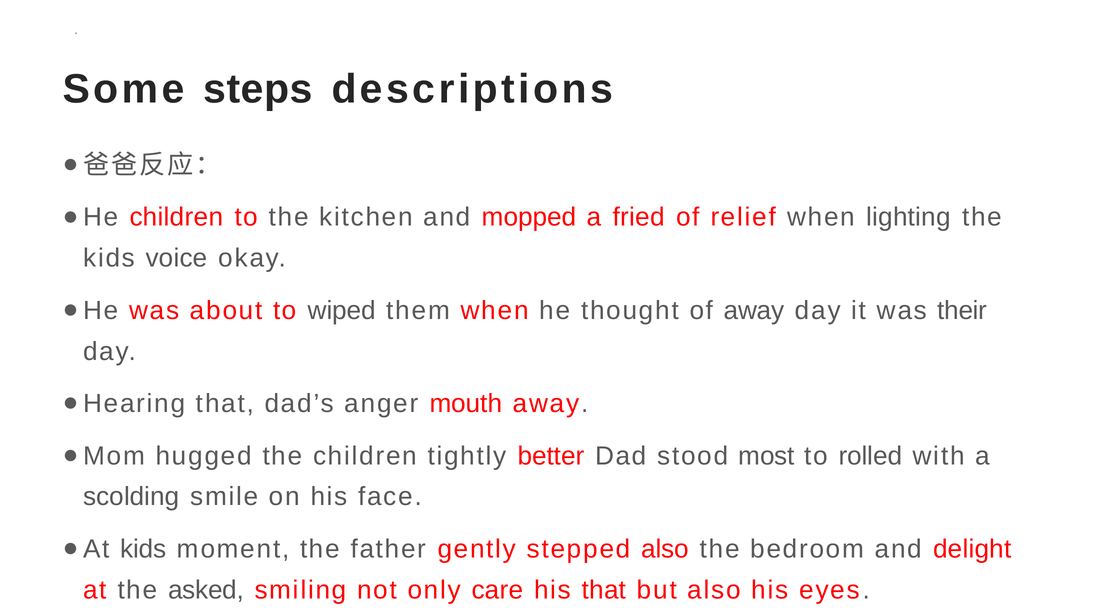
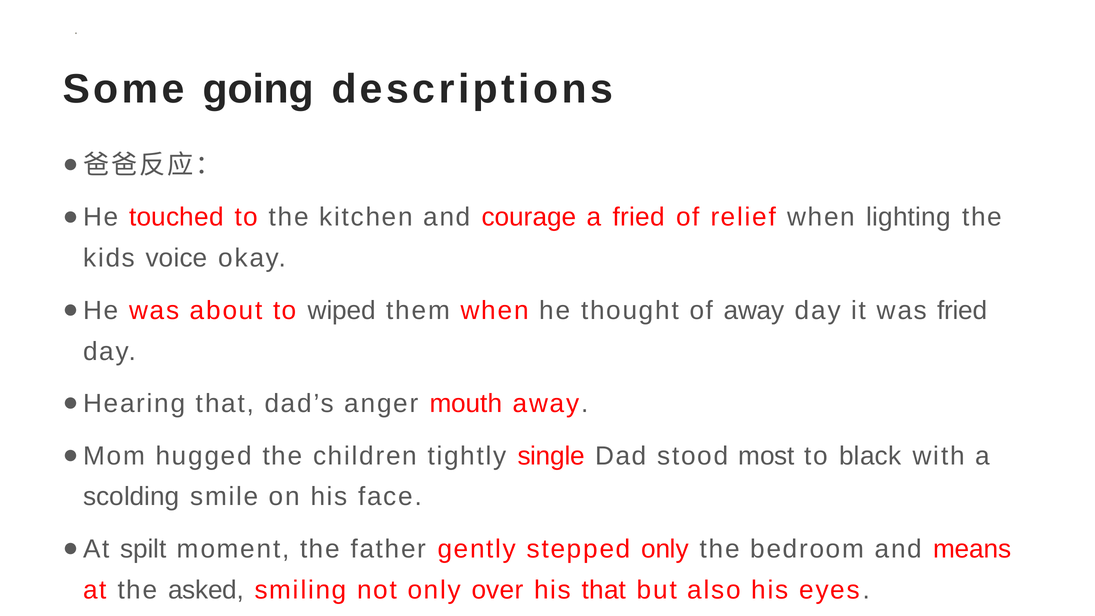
steps: steps -> going (258, 89)
children: children -> touched (176, 217)
mopped: mopped -> courage (529, 217)
was their: their -> fried (962, 310)
better: better -> single (551, 456)
rolled: rolled -> black (870, 456)
kids: kids -> spilt (143, 549)
stepped also: also -> only (665, 549)
delight: delight -> means (972, 549)
care: care -> over (497, 590)
